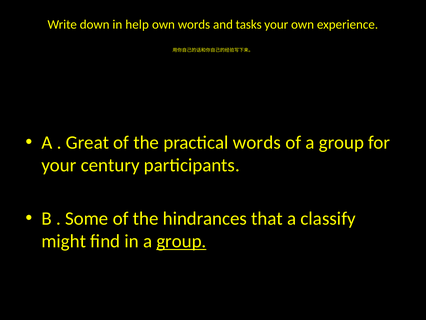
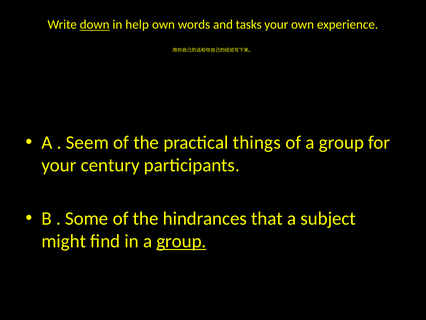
down underline: none -> present (95, 25)
Great: Great -> Seem (87, 142)
practical words: words -> things (257, 142)
classify: classify -> subject (328, 218)
